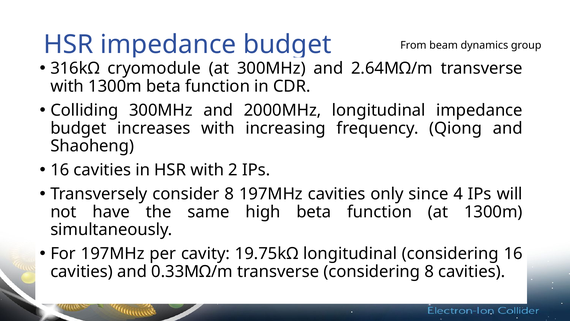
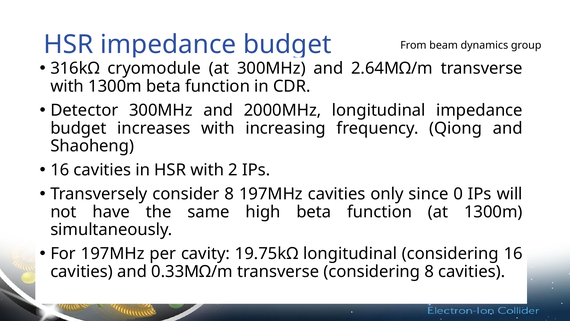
Colliding: Colliding -> Detector (84, 110)
4: 4 -> 0 (458, 194)
